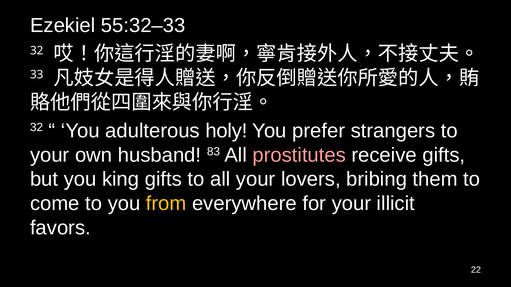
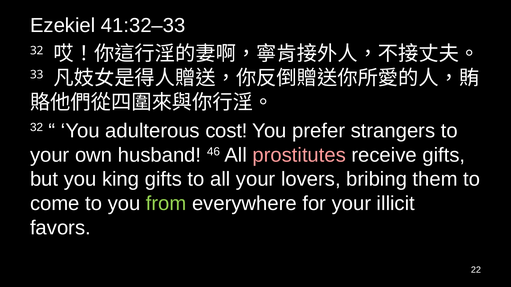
55:32–33: 55:32–33 -> 41:32–33 (143, 25)
holy: holy -> cost (226, 131)
83: 83 -> 46 (214, 152)
from colour: yellow -> light green (166, 204)
